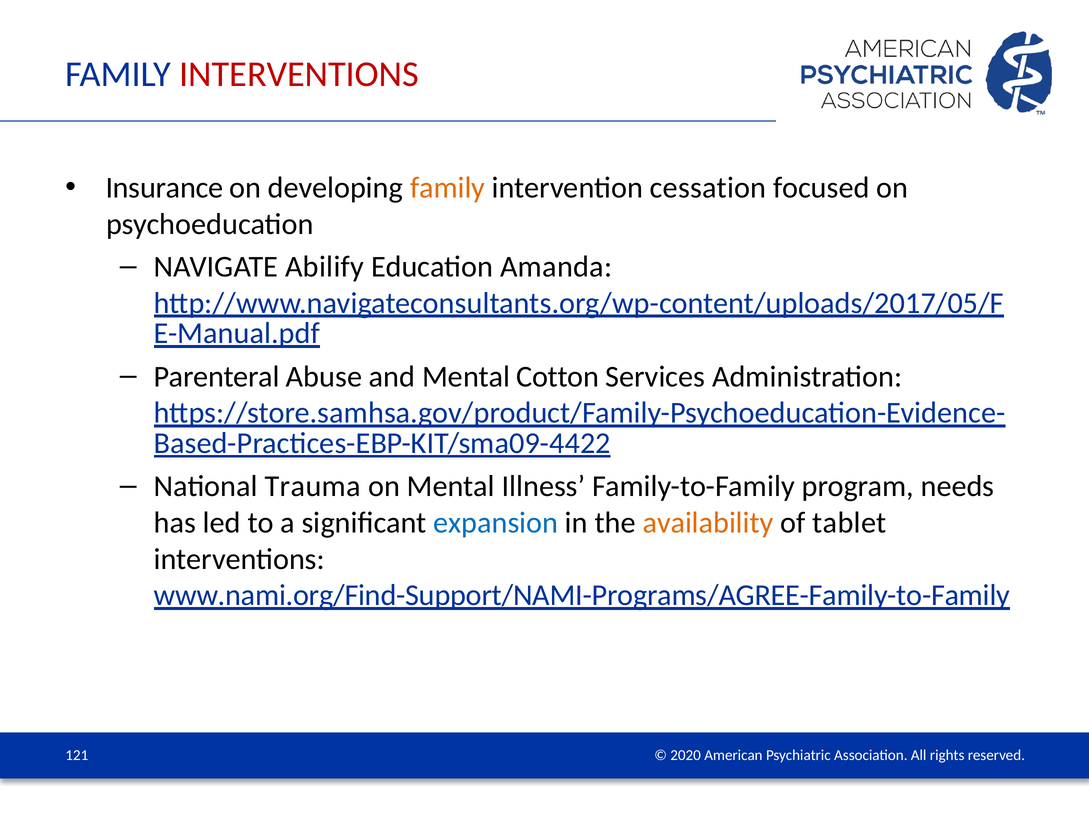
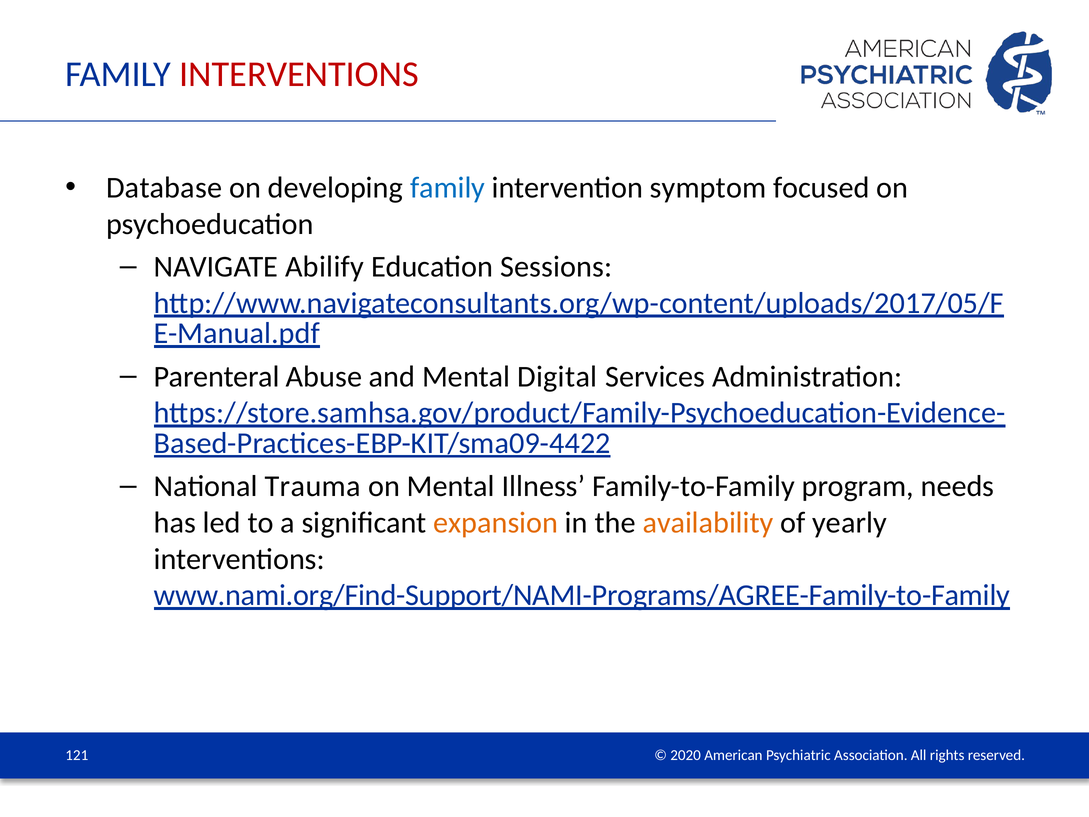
Insurance: Insurance -> Database (164, 188)
family colour: orange -> blue (448, 188)
cessation: cessation -> symptom (708, 188)
Amanda: Amanda -> Sessions (556, 267)
Cotton: Cotton -> Digital (557, 376)
expansion colour: blue -> orange (496, 523)
tablet: tablet -> yearly (850, 523)
